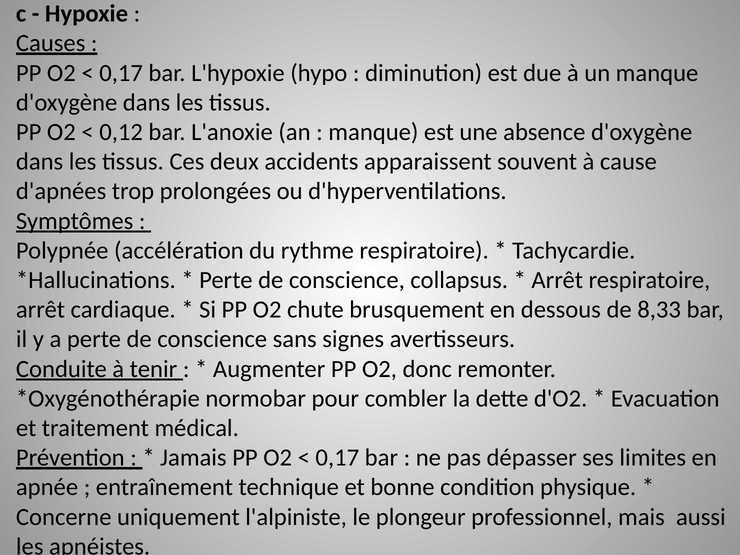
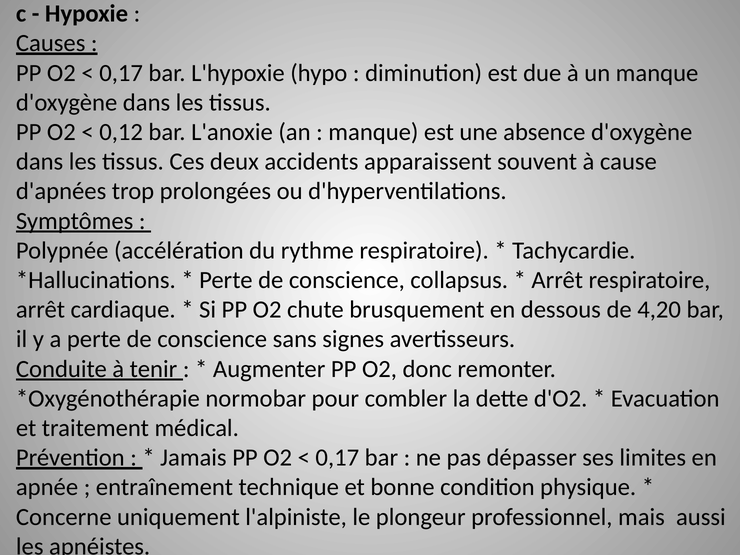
8,33: 8,33 -> 4,20 (659, 310)
